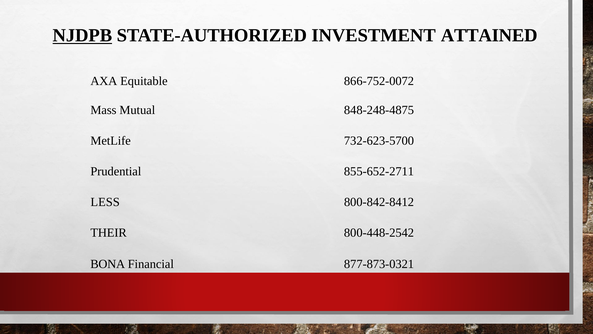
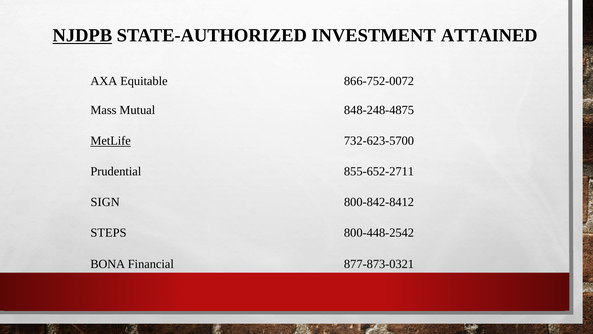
MetLife underline: none -> present (111, 141)
LESS: LESS -> SIGN (105, 202)
THEIR: THEIR -> STEPS (108, 233)
